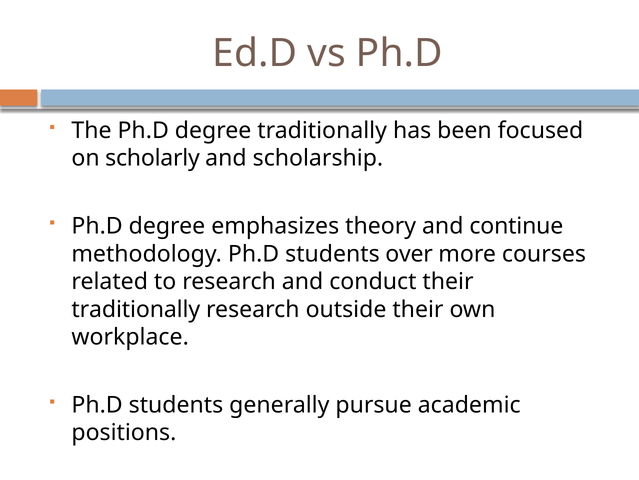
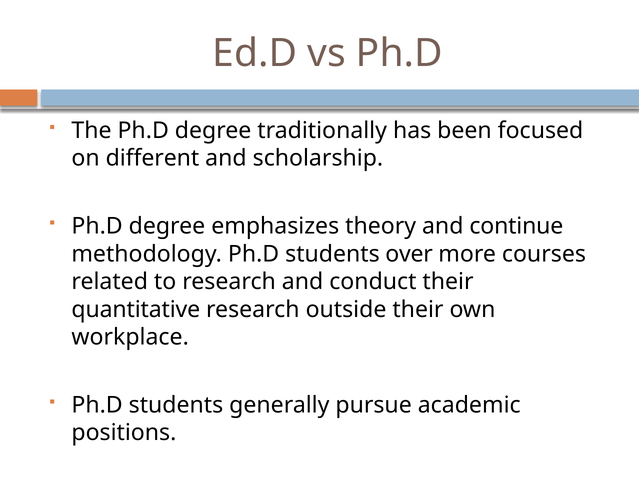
scholarly: scholarly -> different (152, 158)
traditionally: traditionally -> quantitative (136, 309)
